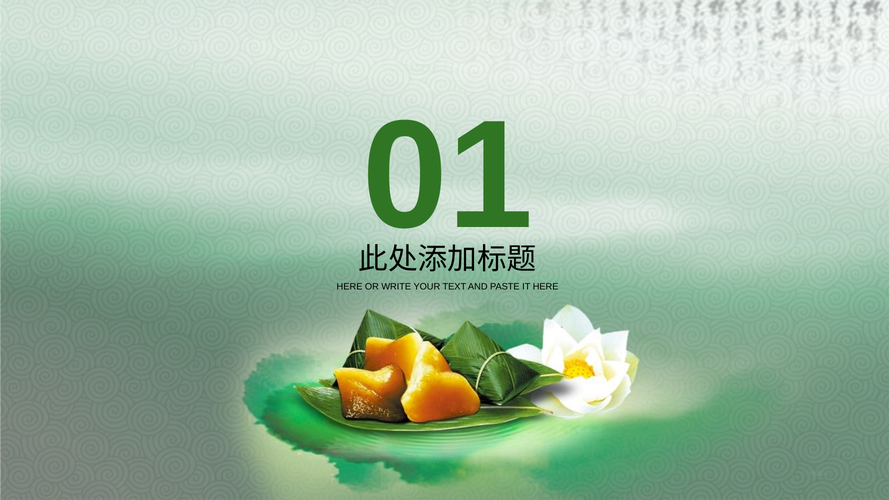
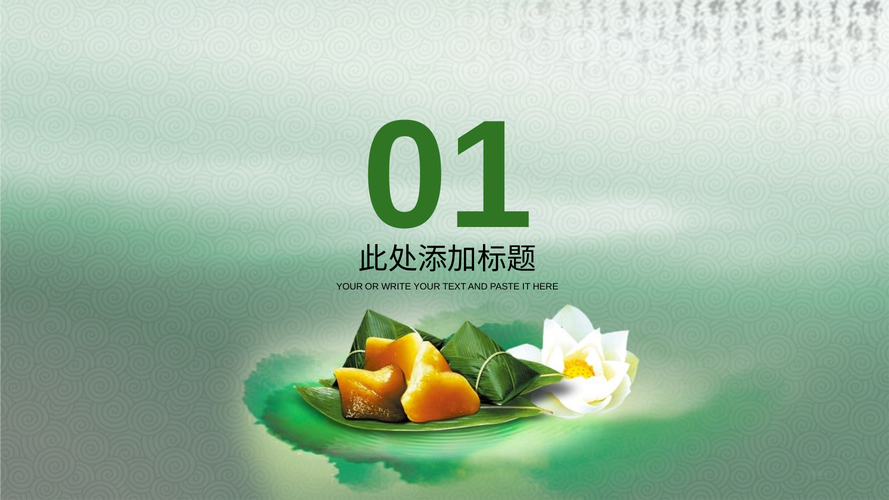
HERE: HERE -> YOUR (350, 287)
